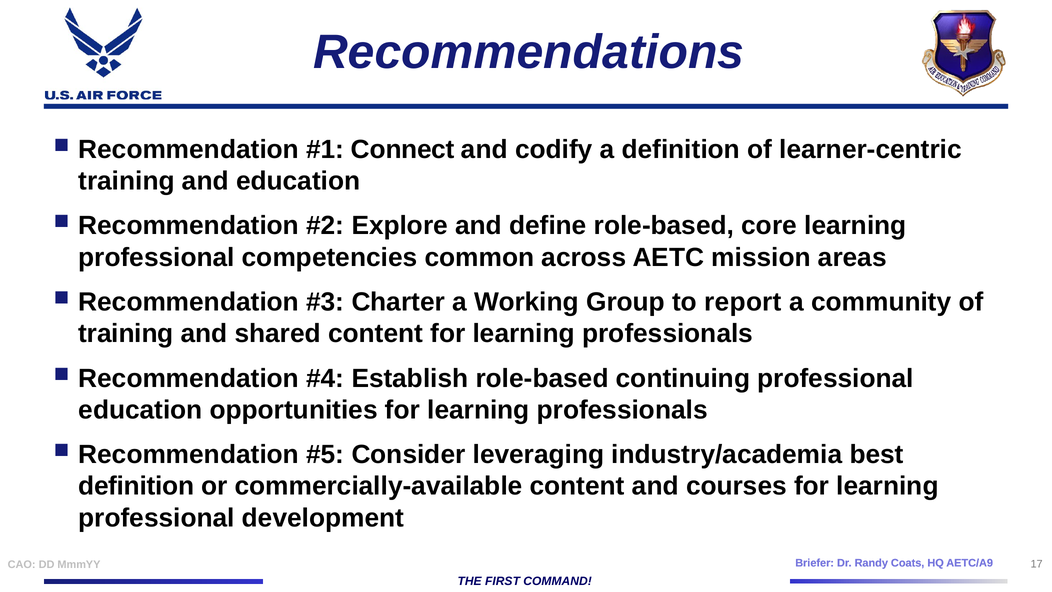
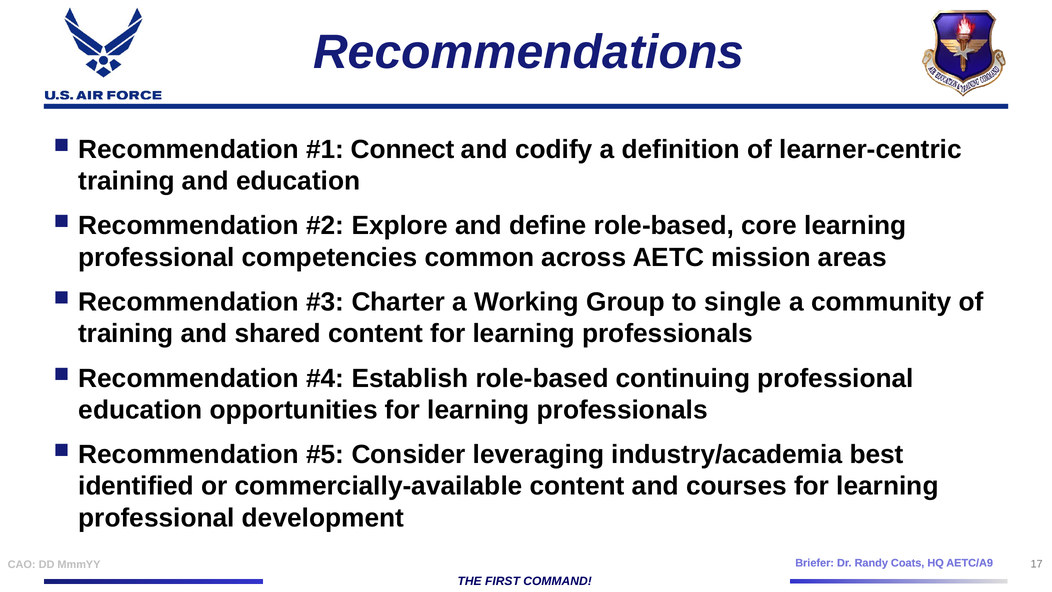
report: report -> single (743, 302)
definition: definition -> identified (136, 486)
